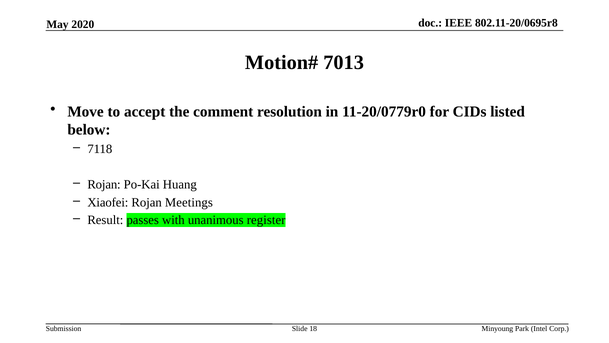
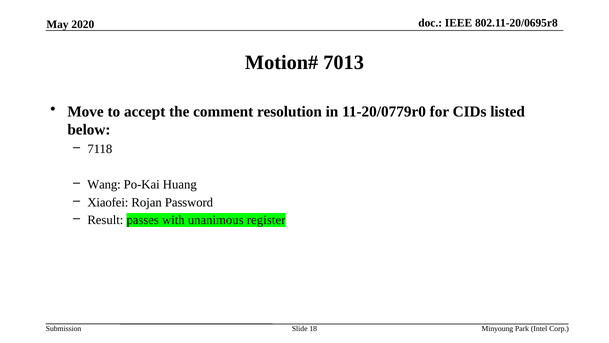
Rojan: Rojan -> Wang (104, 184)
Meetings: Meetings -> Password (189, 202)
